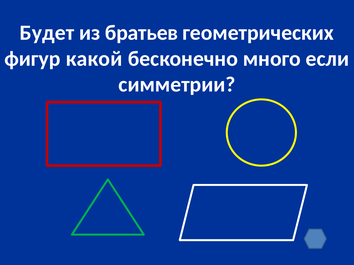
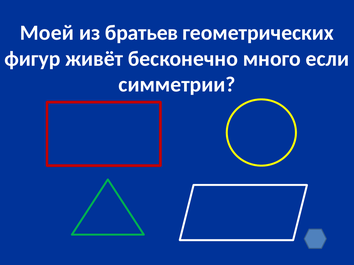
Будет: Будет -> Моей (47, 33)
какой: какой -> живёт (94, 59)
